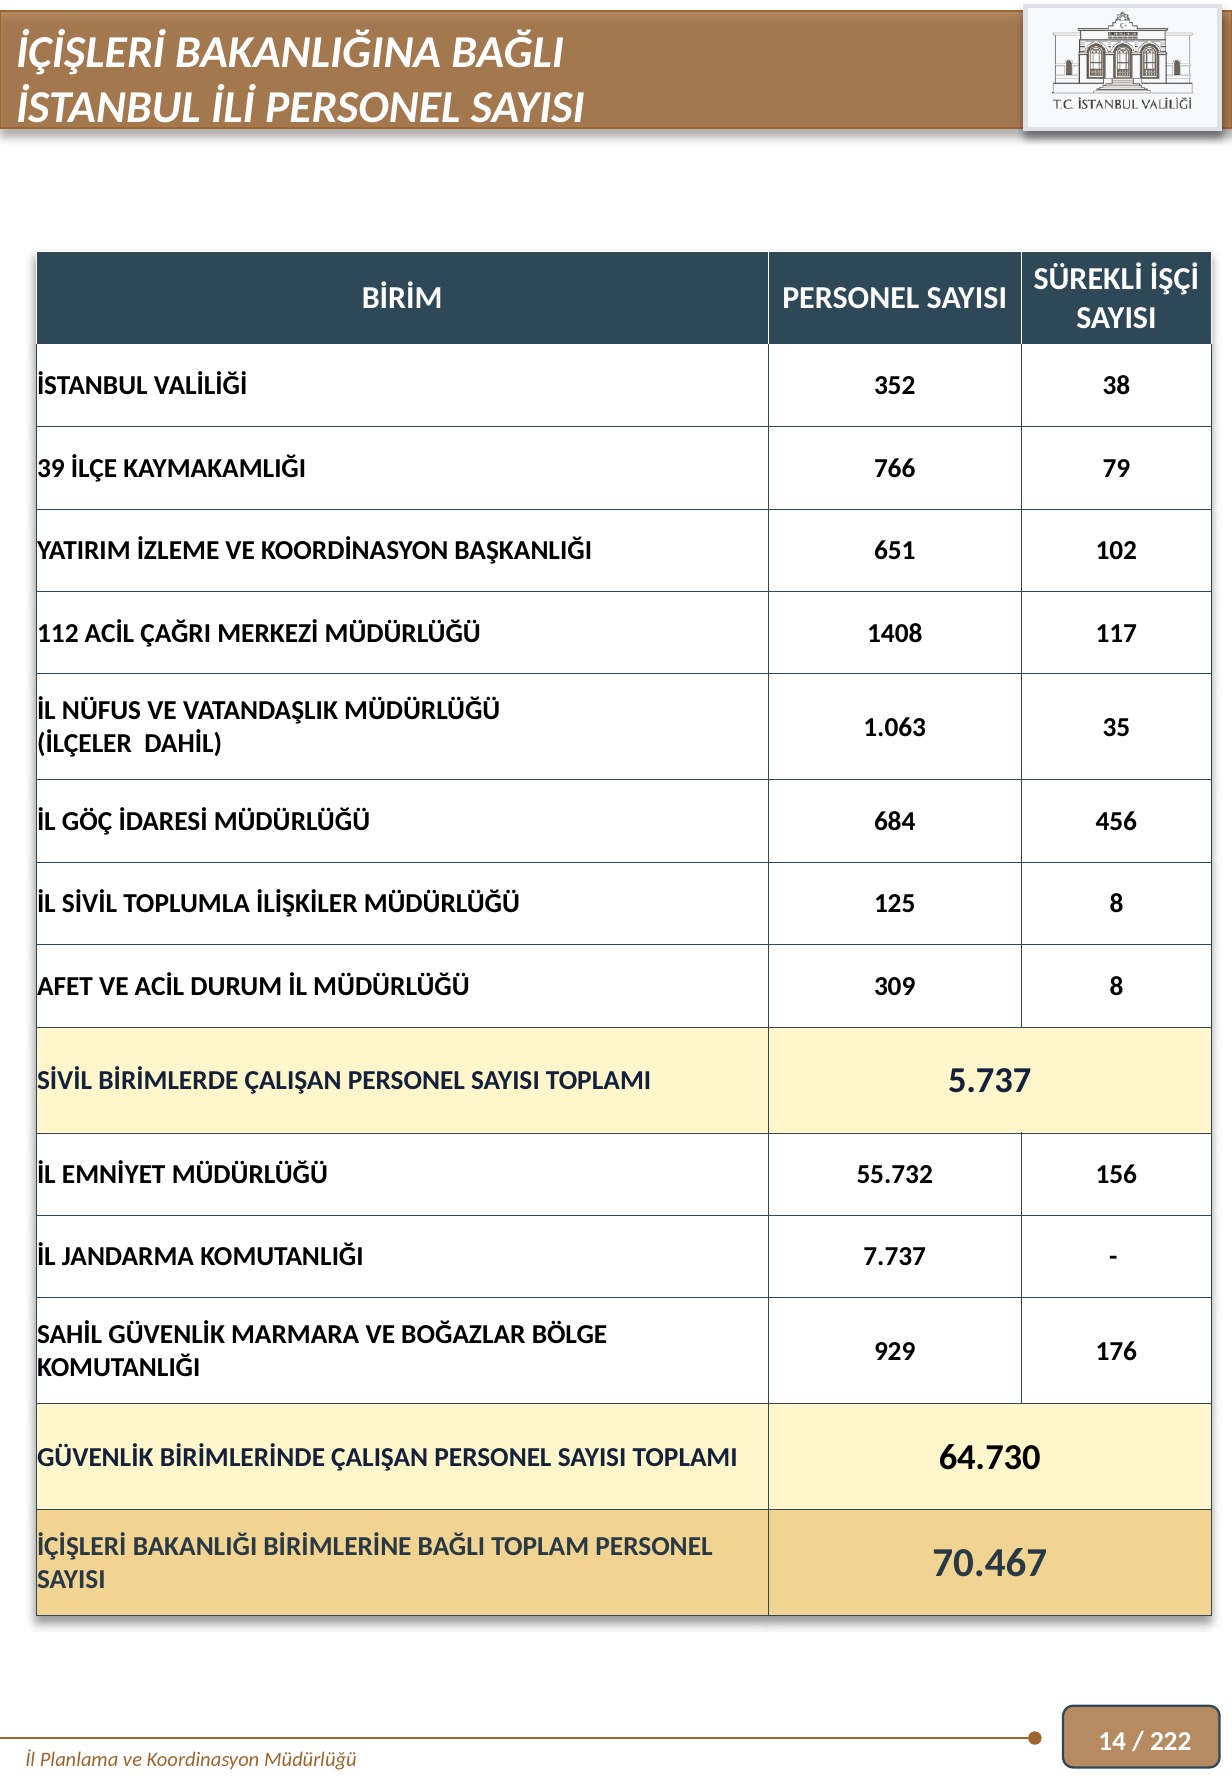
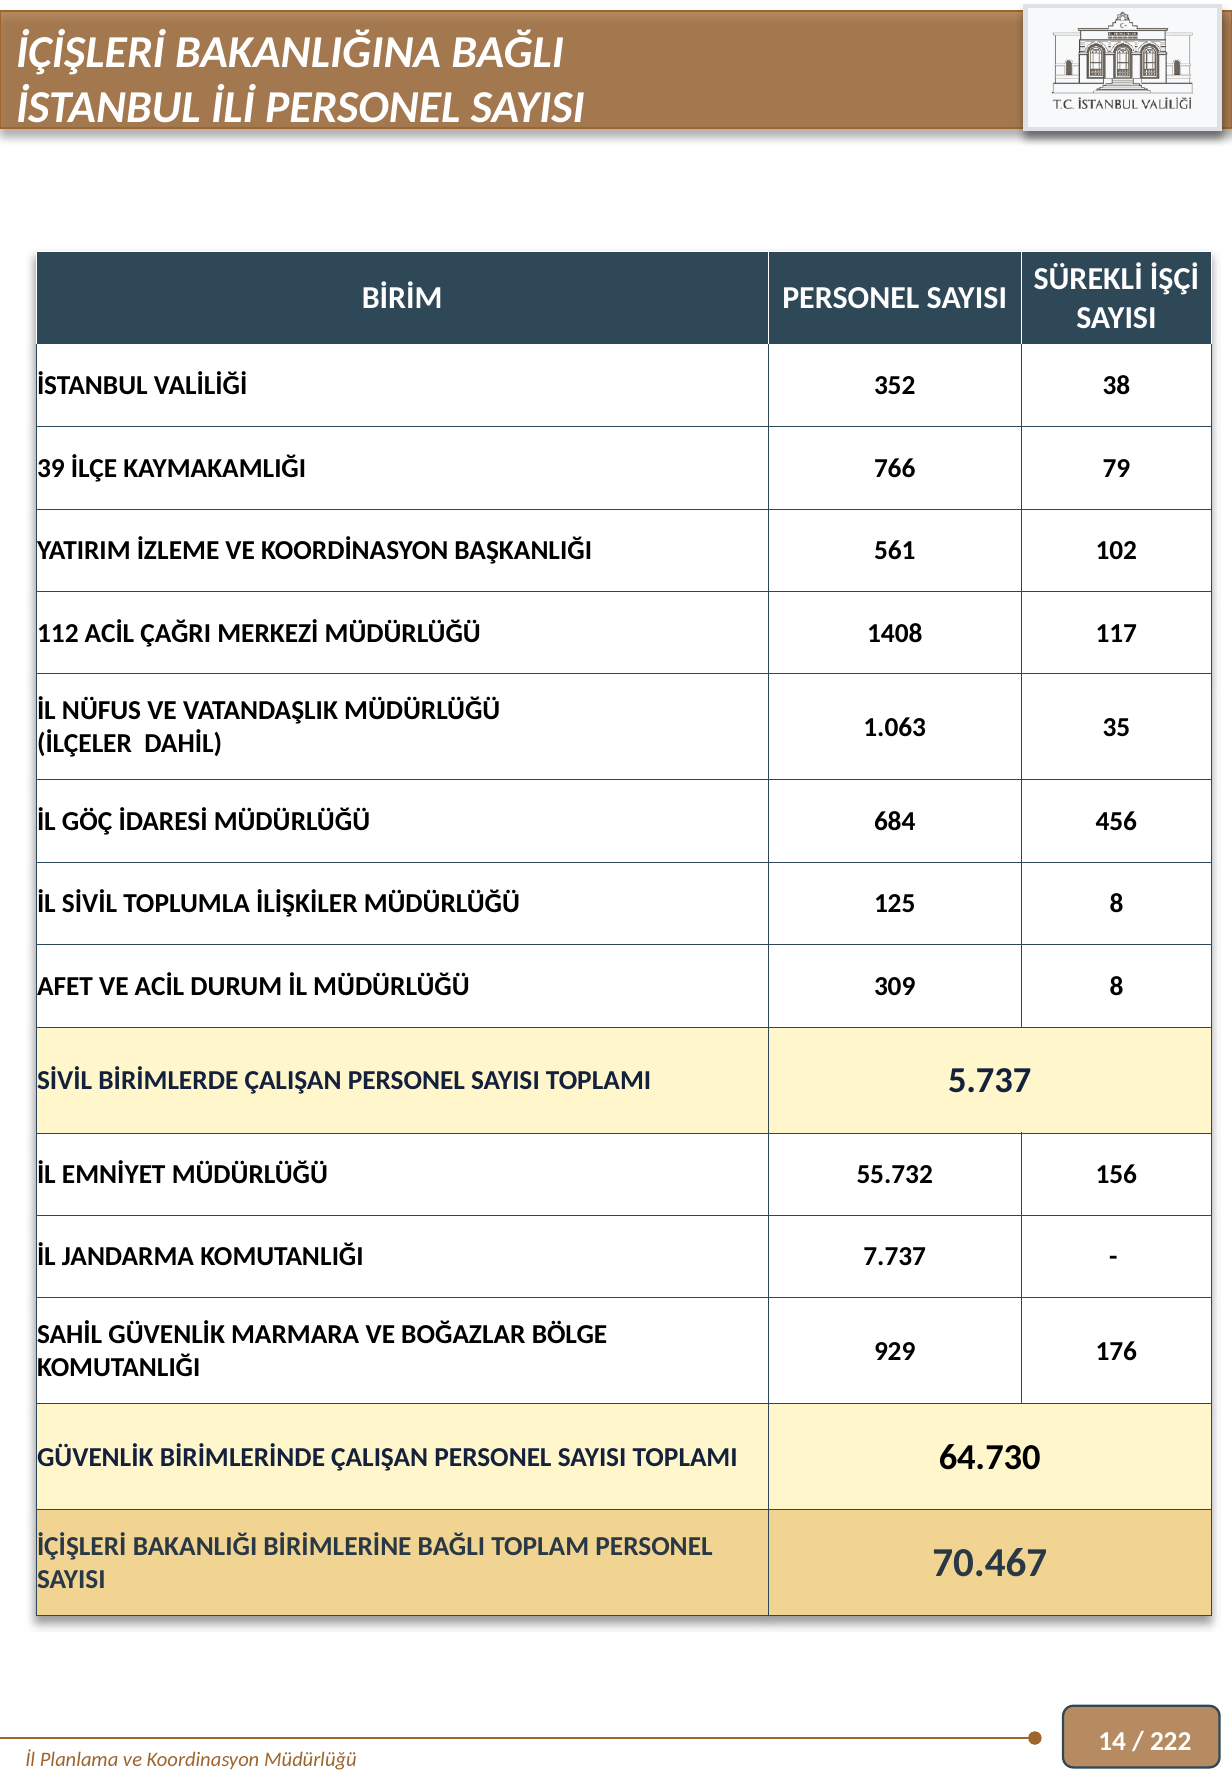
651: 651 -> 561 (895, 550)
